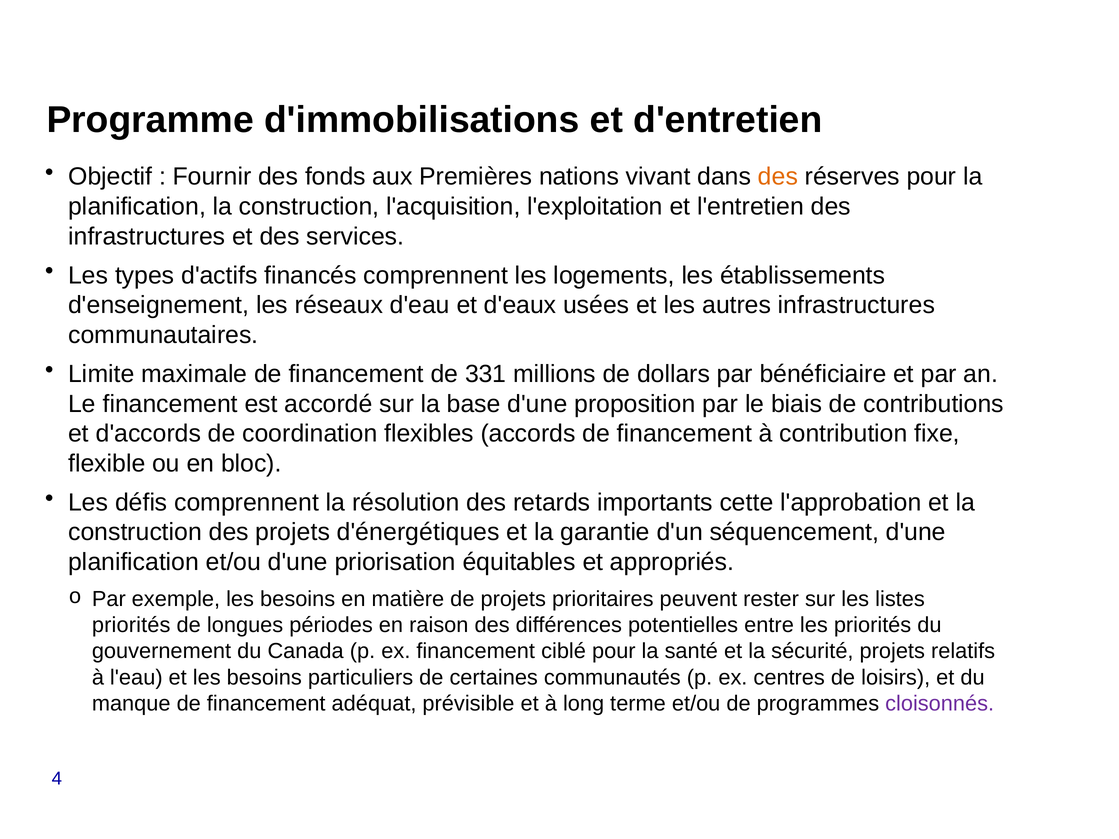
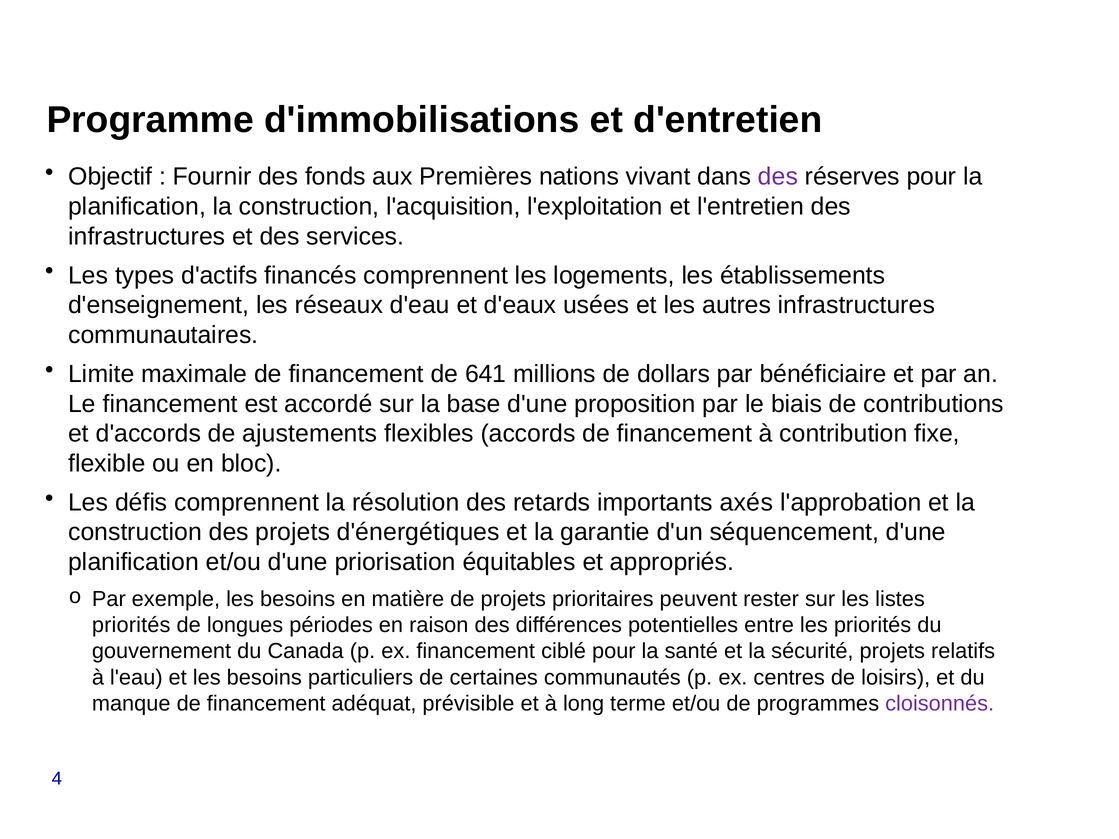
des colour: orange -> purple (778, 177)
331: 331 -> 641 (486, 374)
coordination: coordination -> ajustements (310, 434)
cette: cette -> axés (746, 503)
